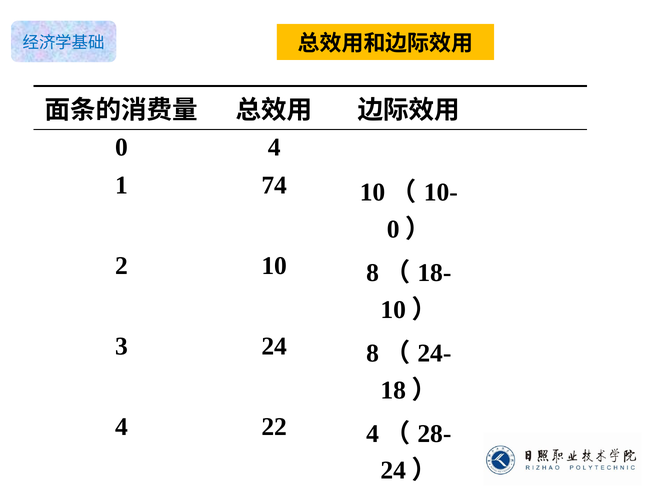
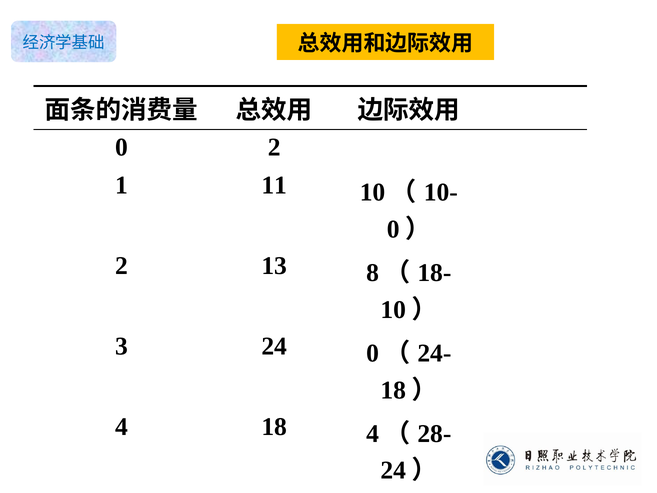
0 4: 4 -> 2 (274, 147)
74: 74 -> 11 (274, 185)
2 10: 10 -> 13 (274, 266)
24 8: 8 -> 0 (373, 353)
4 22: 22 -> 18 (274, 427)
